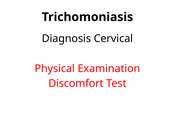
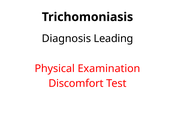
Cervical: Cervical -> Leading (113, 39)
